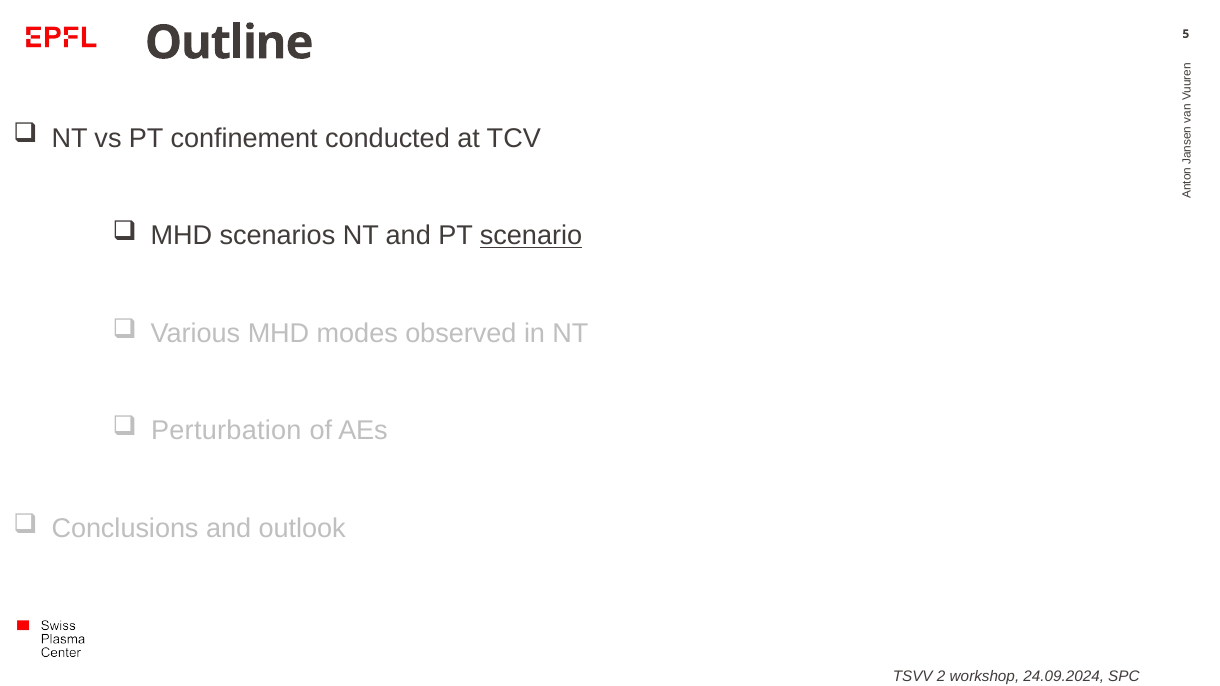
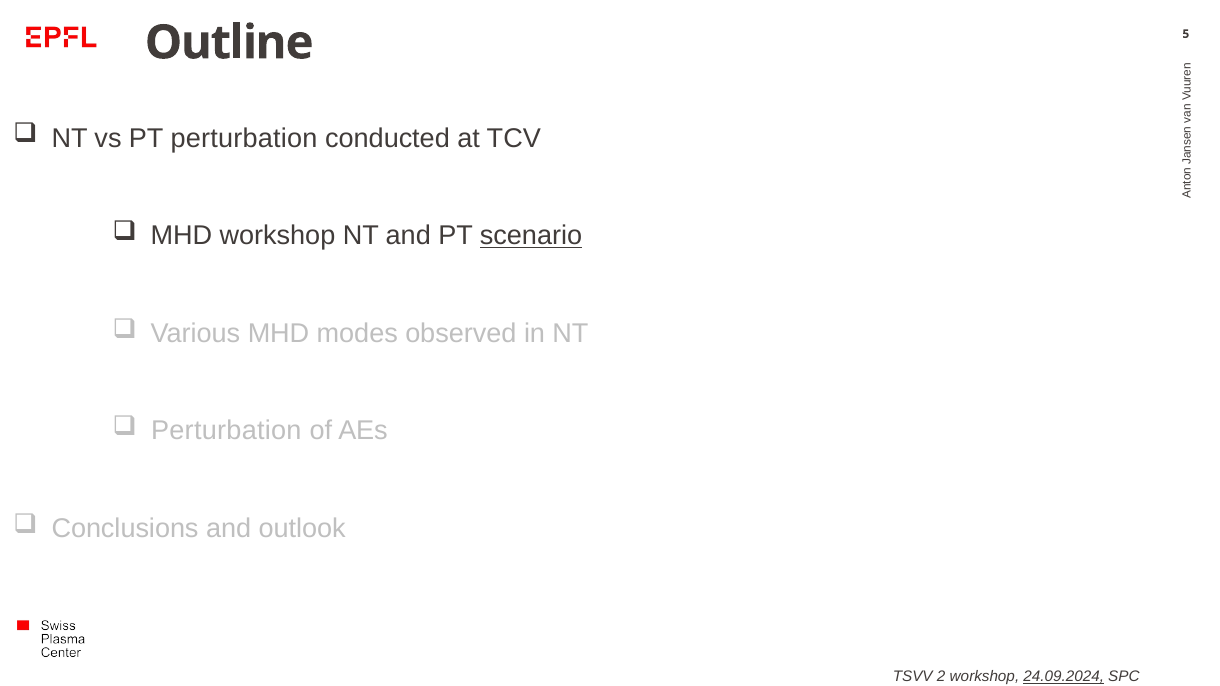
PT confinement: confinement -> perturbation (244, 139)
MHD scenarios: scenarios -> workshop (277, 236)
24.09.2024 underline: none -> present (1064, 677)
